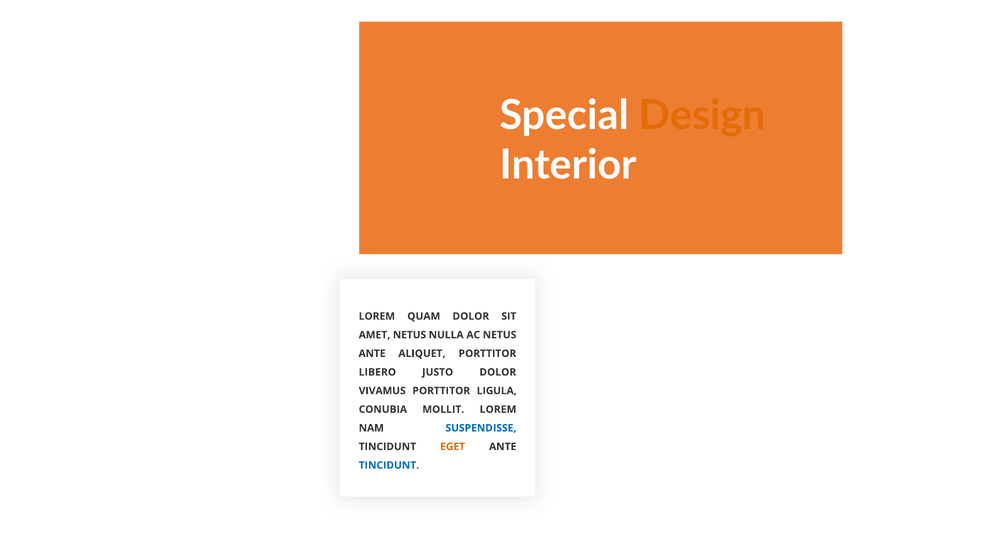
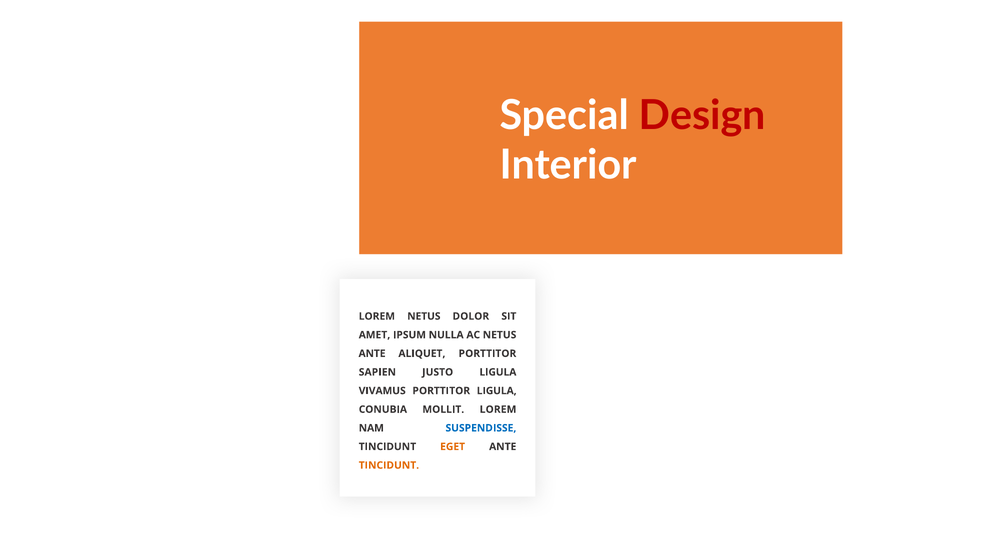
Design colour: orange -> red (702, 115)
LOREM QUAM: QUAM -> NETUS (424, 316)
AMET NETUS: NETUS -> IPSUM (409, 335)
LIBERO: LIBERO -> SAPIEN (377, 372)
JUSTO DOLOR: DOLOR -> LIGULA (498, 372)
TINCIDUNT colour: blue -> orange (389, 465)
